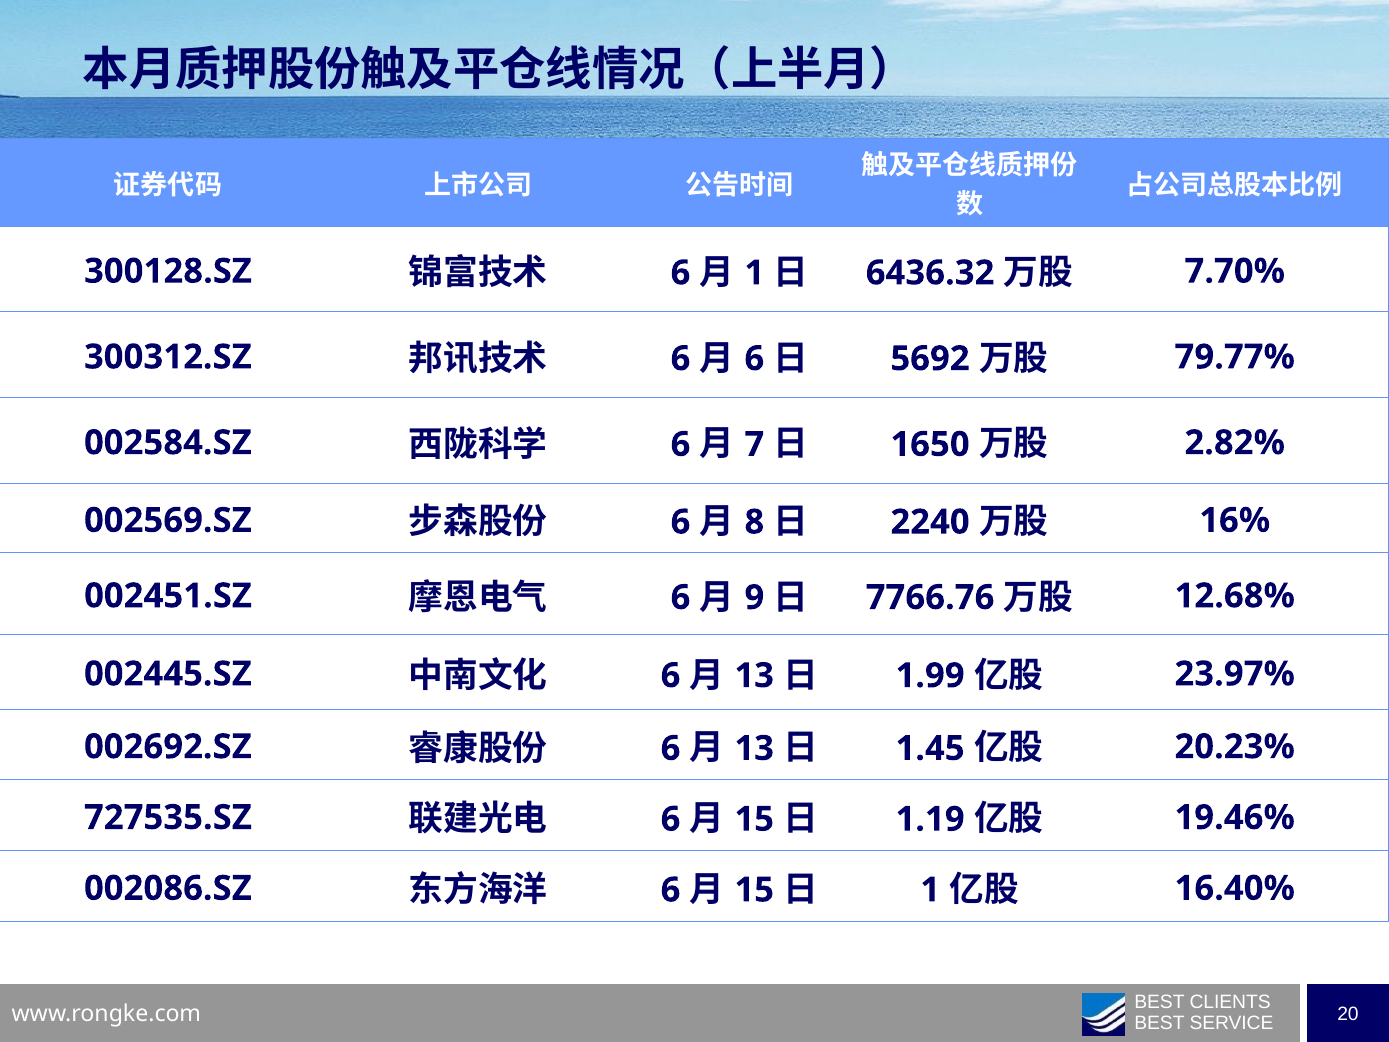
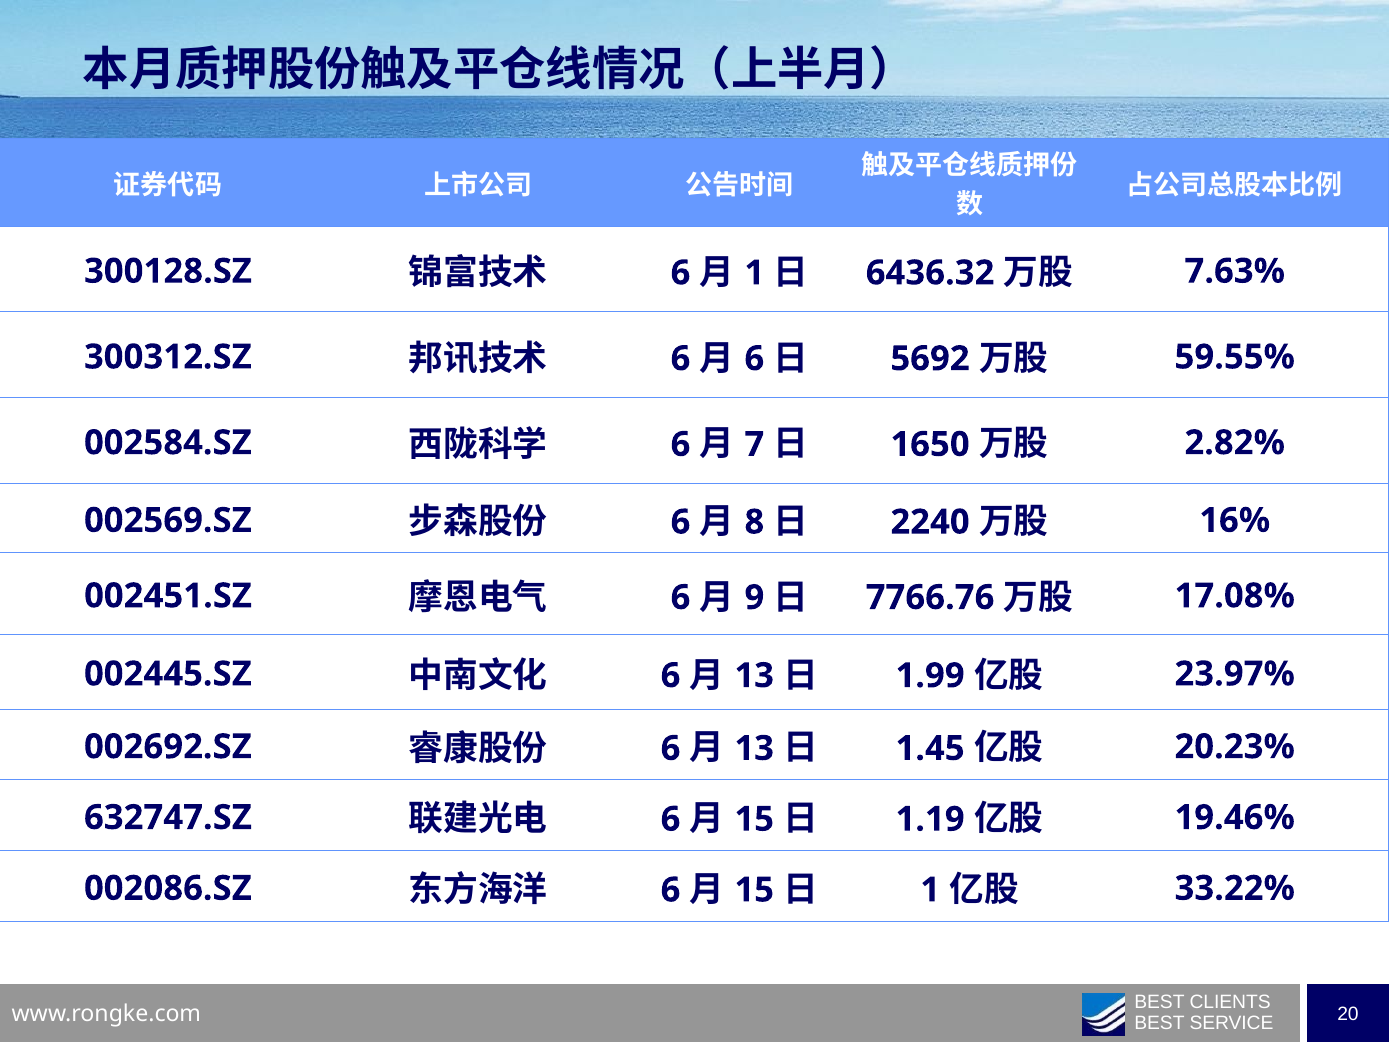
7.70%: 7.70% -> 7.63% (1235, 271)
79.77%: 79.77% -> 59.55% (1235, 357)
12.68%: 12.68% -> 17.08% (1235, 596)
727535.SZ: 727535.SZ -> 632747.SZ (168, 817)
16.40%: 16.40% -> 33.22% (1235, 888)
